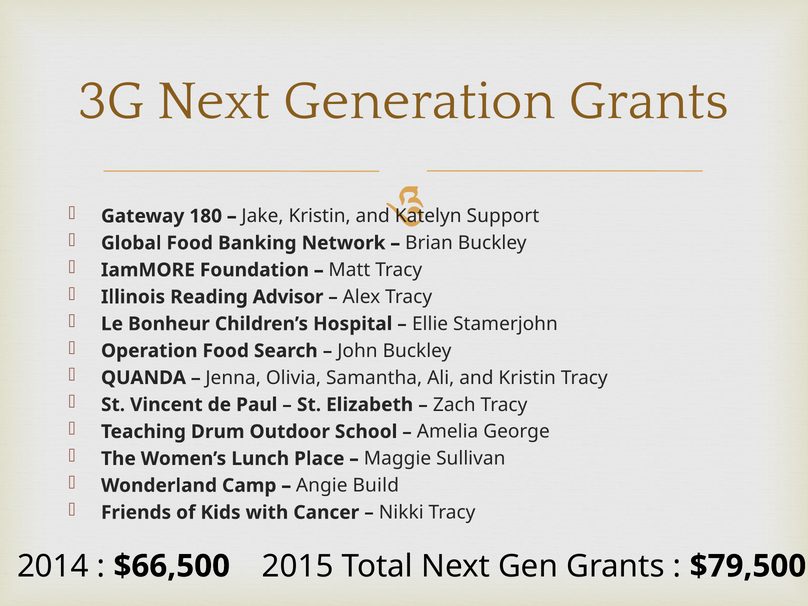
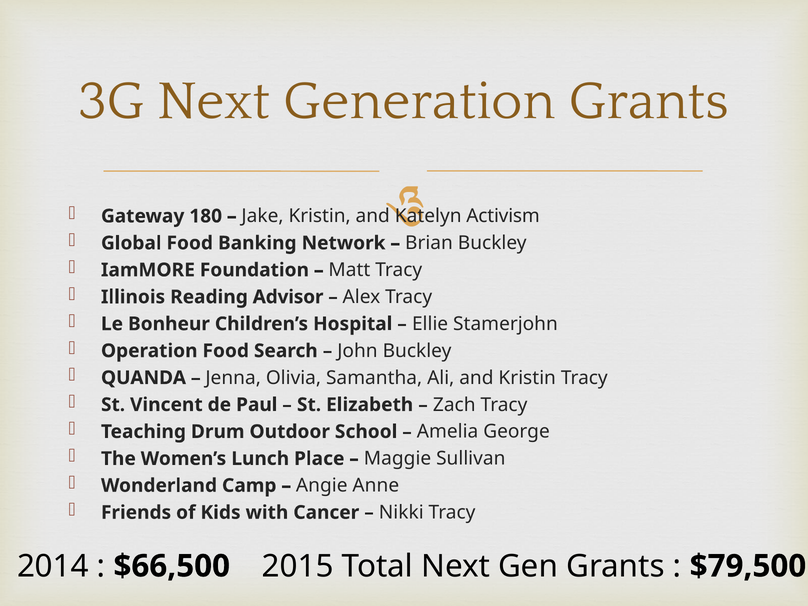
Support: Support -> Activism (503, 216)
Build: Build -> Anne (376, 486)
